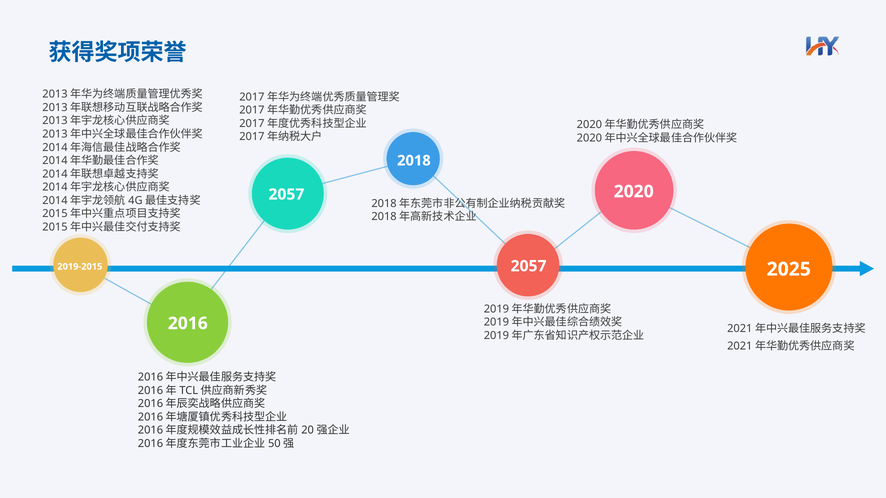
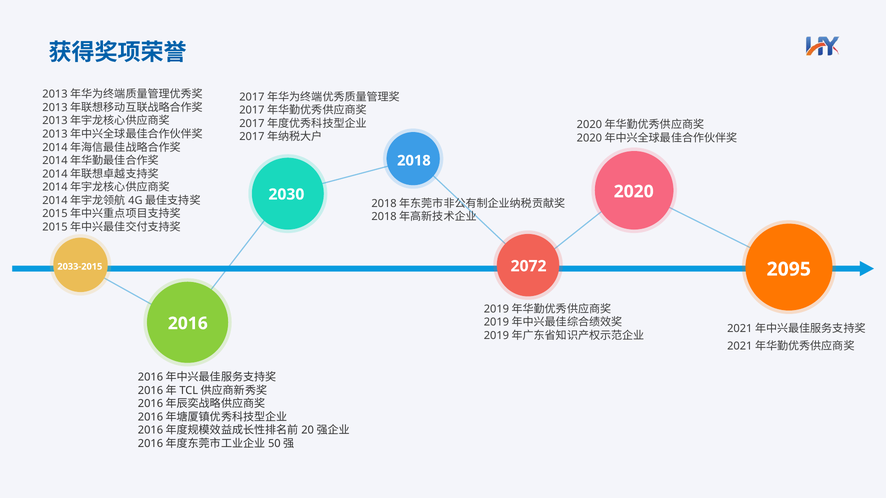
2057: 2057 -> 2030 (286, 195)
2057: 2057 -> 2072 (529, 266)
2019-2015: 2019-2015 -> 2033-2015 (80, 267)
2025: 2025 -> 2095 (789, 269)
